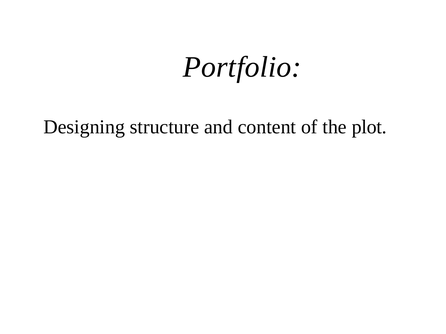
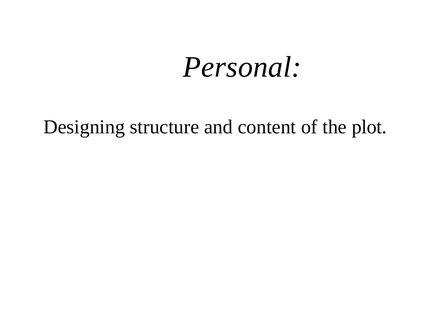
Portfolio: Portfolio -> Personal (242, 67)
